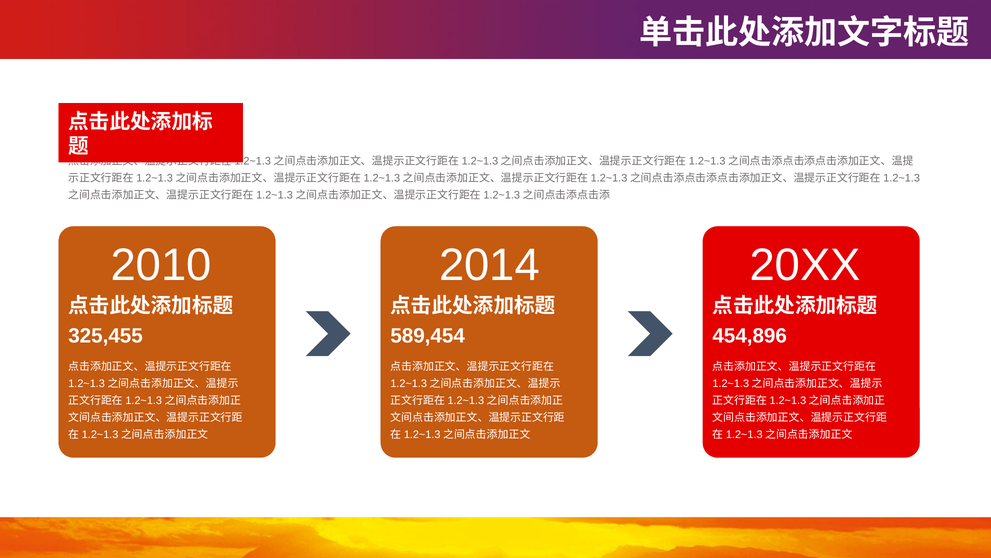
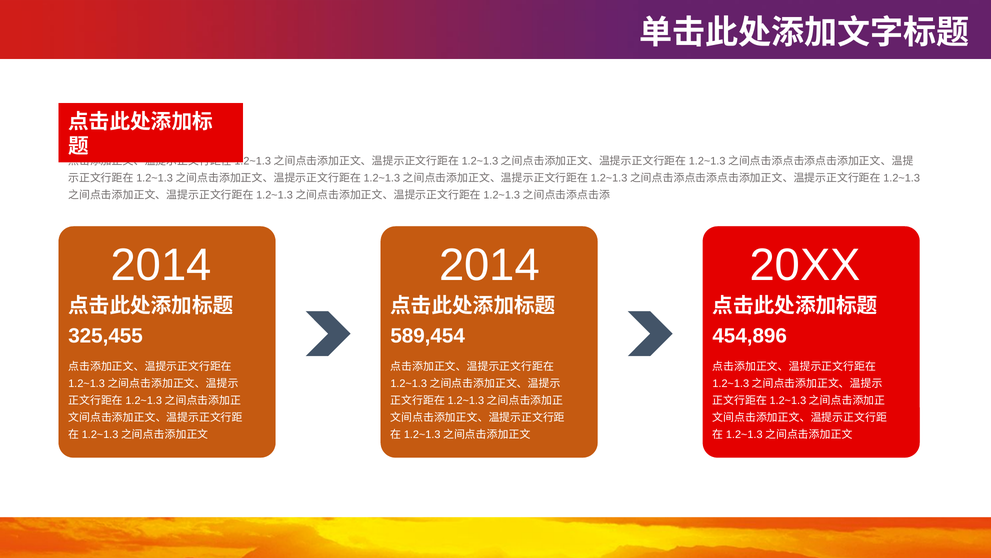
2010: 2010 -> 2014 (161, 265)
